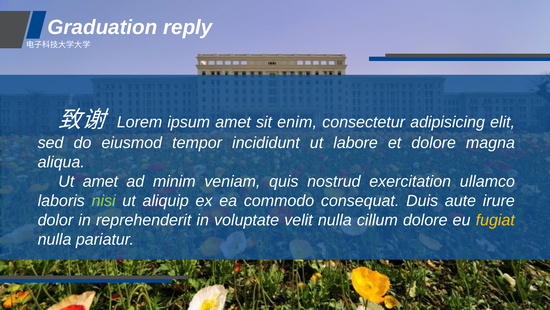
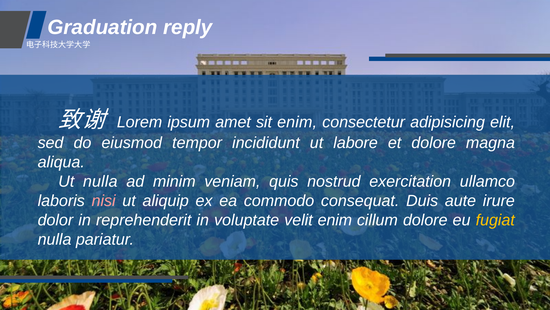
Ut amet: amet -> nulla (100, 181)
nisi colour: light green -> pink (104, 200)
velit nulla: nulla -> enim (335, 220)
